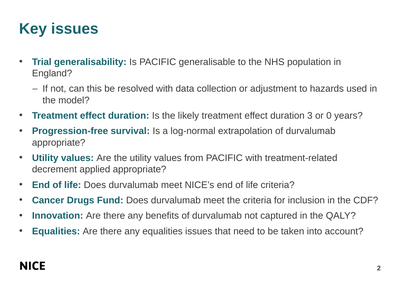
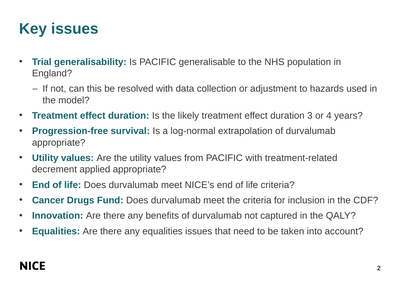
0: 0 -> 4 (329, 116)
